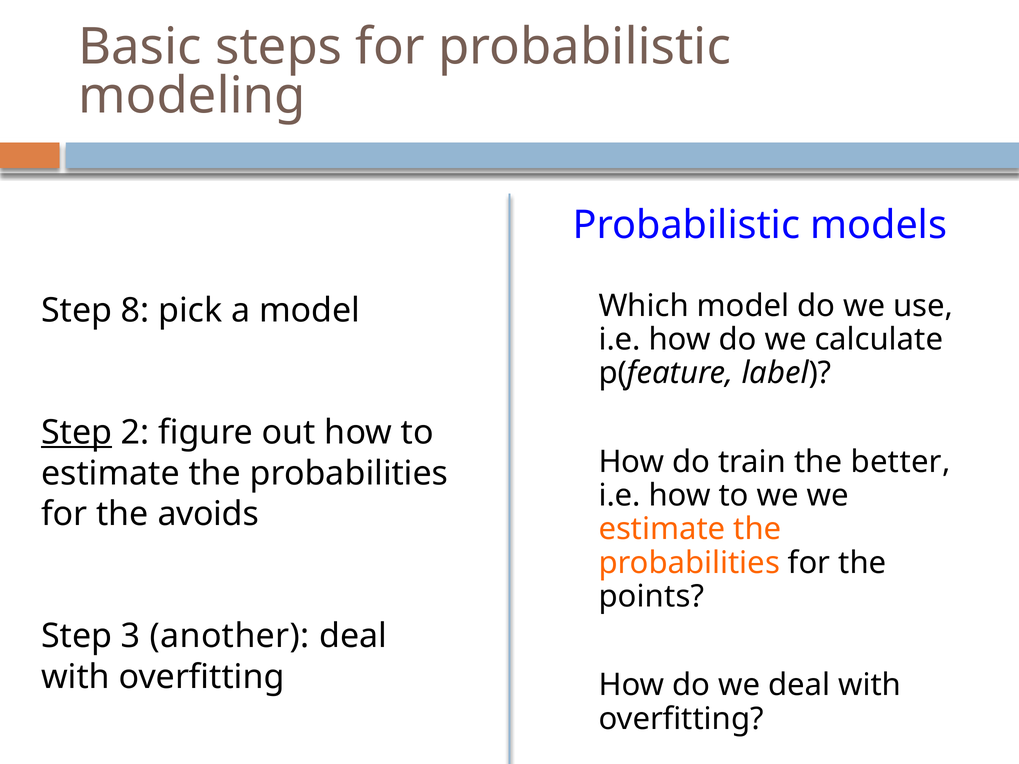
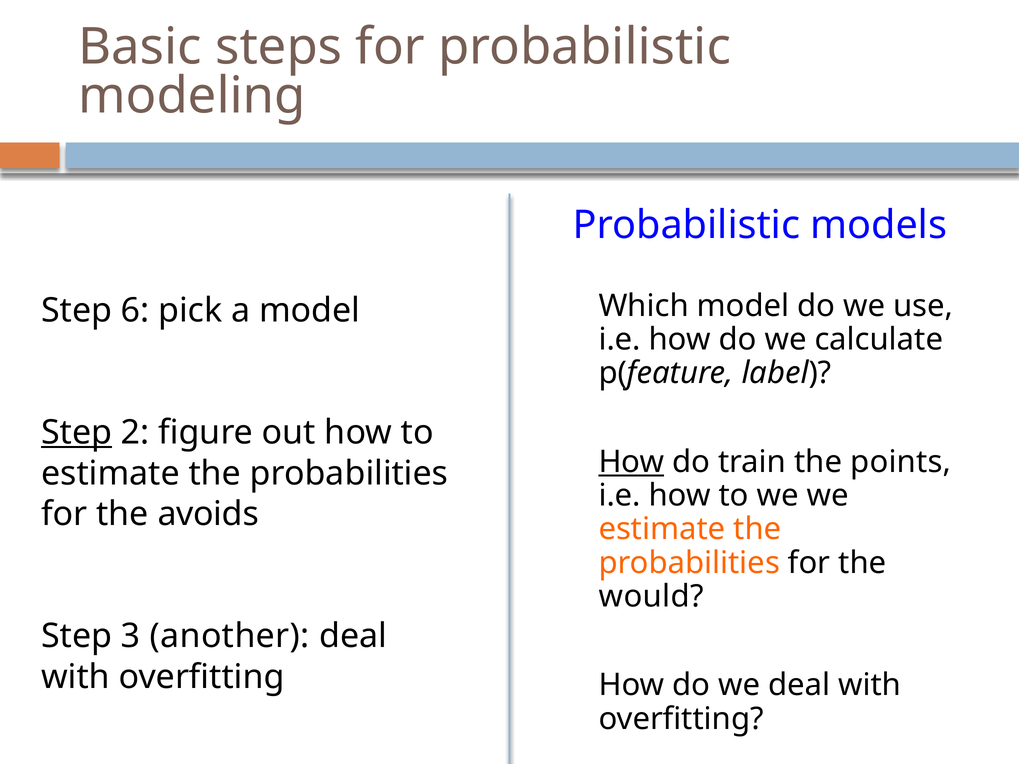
8: 8 -> 6 (135, 310)
How underline: none -> present (631, 462)
better: better -> points (901, 462)
points: points -> would (651, 597)
